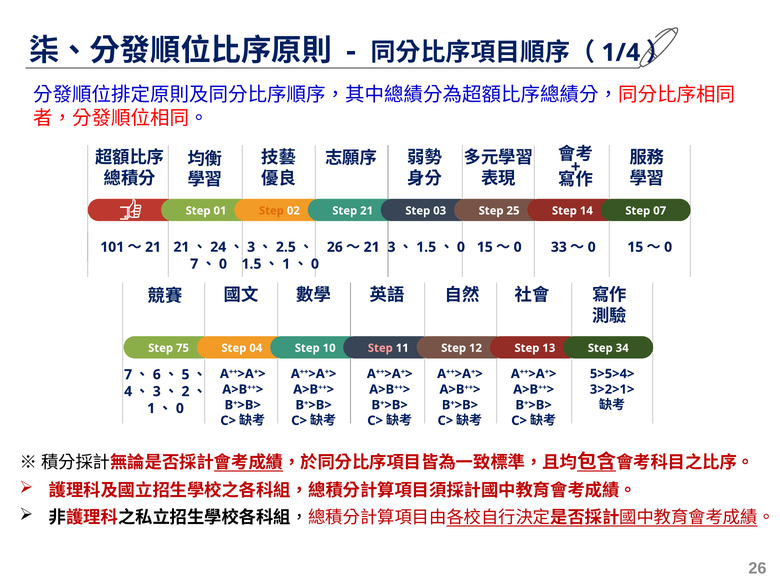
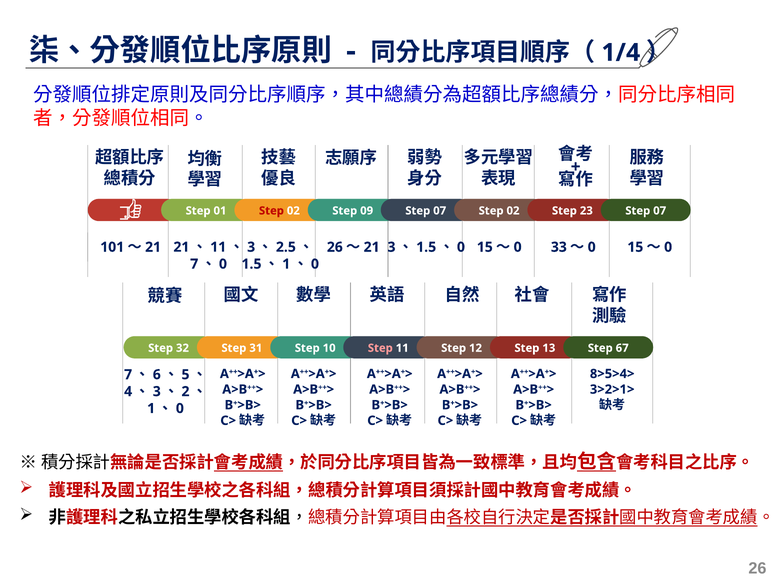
Step colour: orange -> red (271, 211)
Step 21: 21 -> 09 (367, 211)
03: 03 -> 07 (440, 211)
25: 25 -> 02 (513, 211)
14: 14 -> 23 (586, 211)
24: 24 -> 11 (218, 247)
75: 75 -> 32 (183, 348)
04: 04 -> 31 (256, 348)
34: 34 -> 67 (622, 348)
5>5>4>: 5>5>4> -> 8>5>4> (612, 374)
